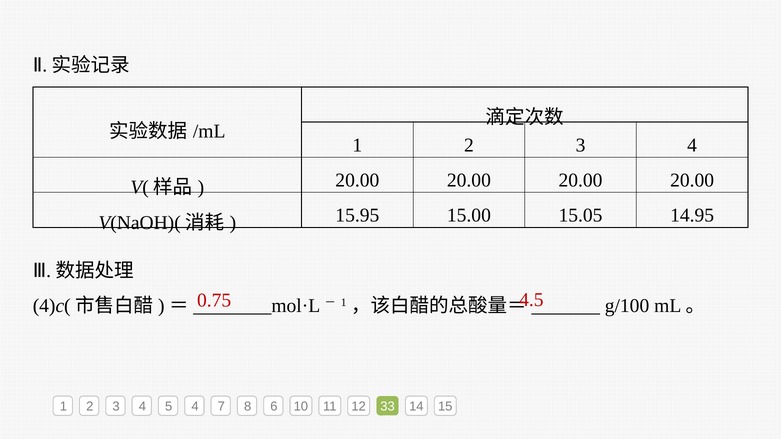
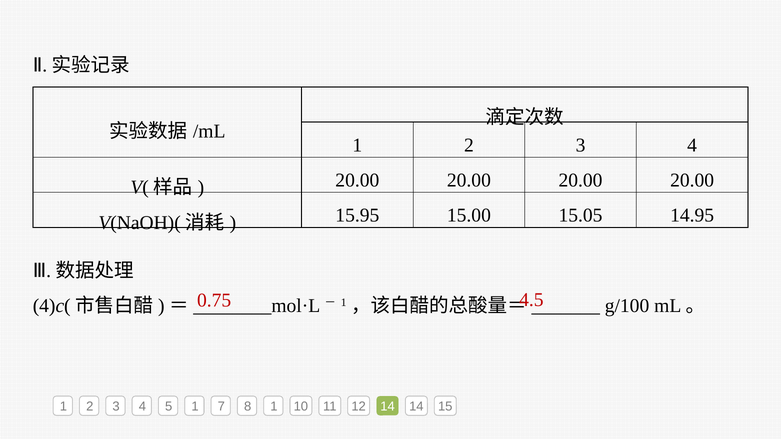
5 4: 4 -> 1 (195, 407)
8 6: 6 -> 1 (274, 407)
12 33: 33 -> 14 (388, 407)
